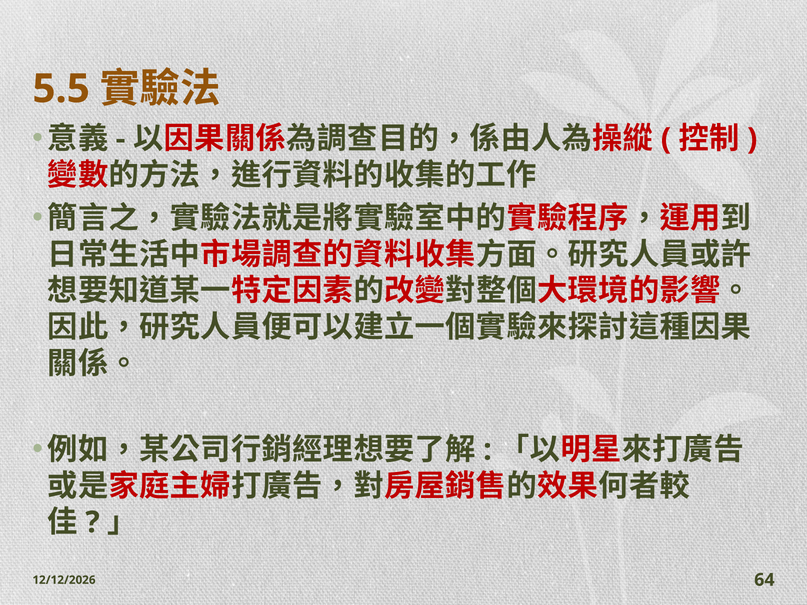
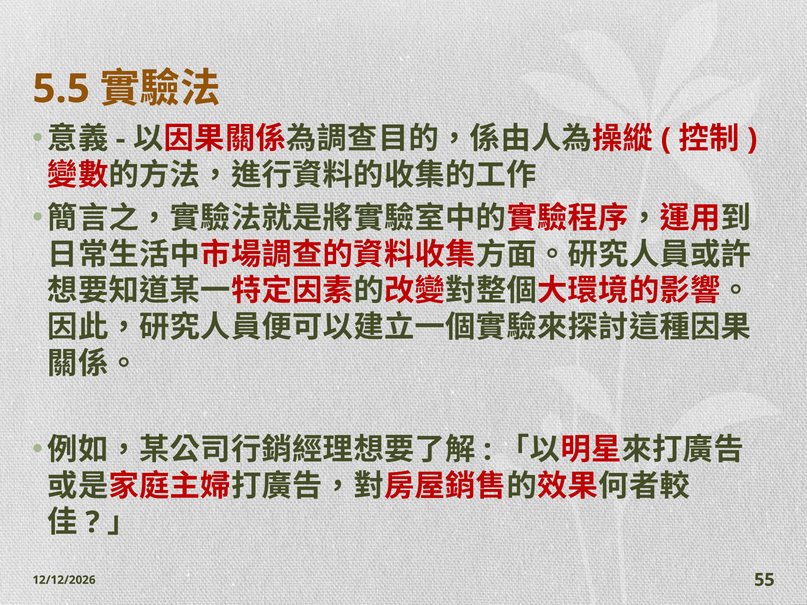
64: 64 -> 55 (764, 580)
